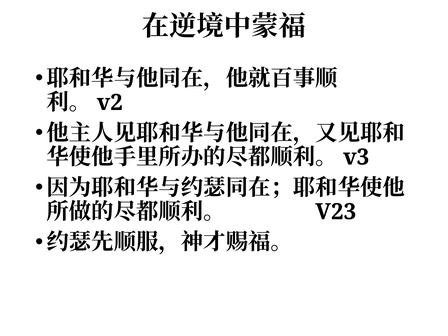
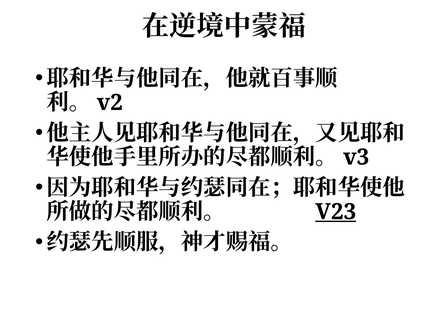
V23 underline: none -> present (336, 212)
